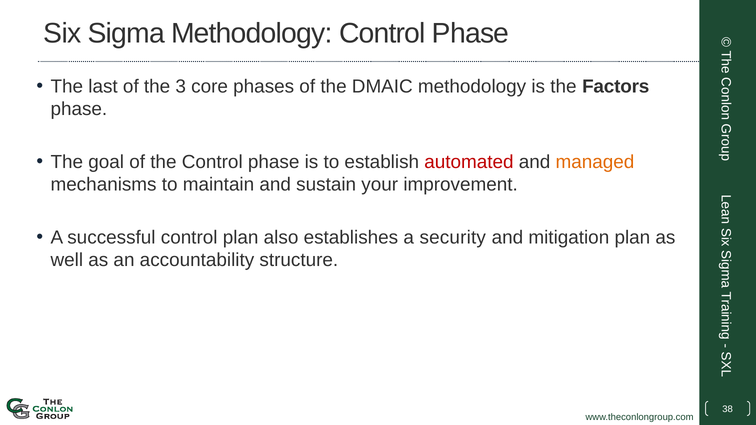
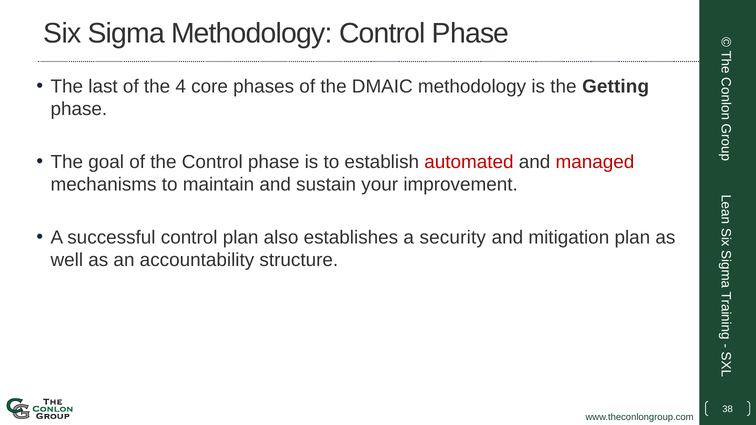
3: 3 -> 4 (181, 86)
Factors: Factors -> Getting (616, 86)
managed colour: orange -> red (595, 162)
